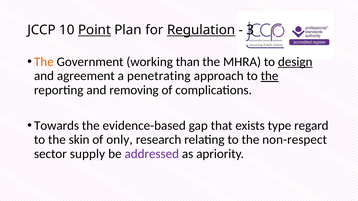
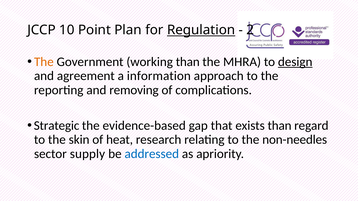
Point underline: present -> none (94, 30)
3: 3 -> 2 (250, 30)
penetrating: penetrating -> information (159, 76)
the underline: present -> none (270, 76)
Towards: Towards -> Strategic (57, 126)
exists type: type -> than (280, 126)
only: only -> heat (120, 140)
non-respect: non-respect -> non-needles (295, 140)
addressed colour: purple -> blue (152, 154)
